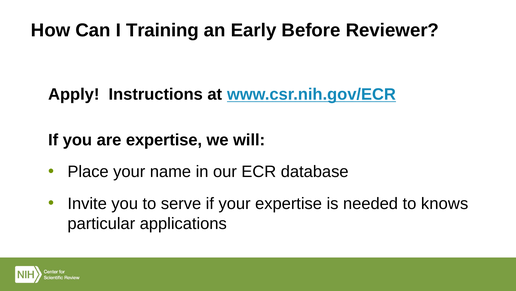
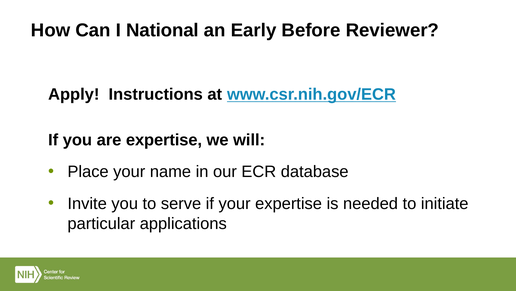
Training: Training -> National (163, 30)
knows: knows -> initiate (445, 203)
